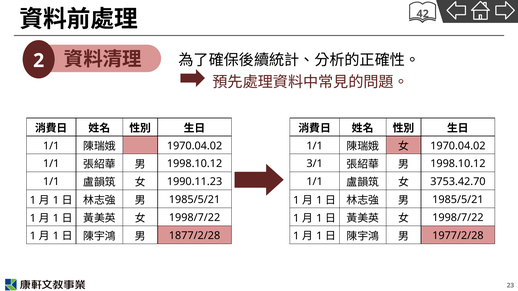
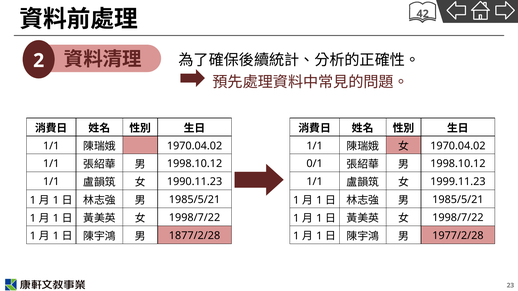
3/1: 3/1 -> 0/1 (315, 164)
3753.42.70: 3753.42.70 -> 1999.11.23 (458, 182)
